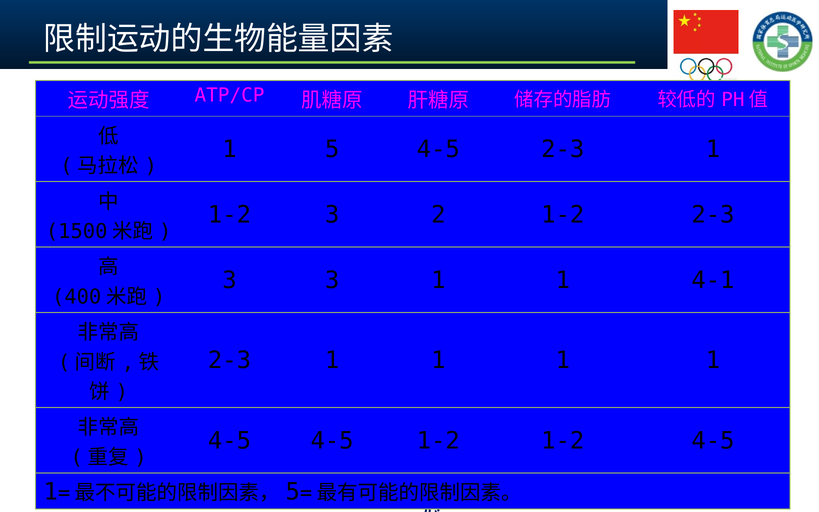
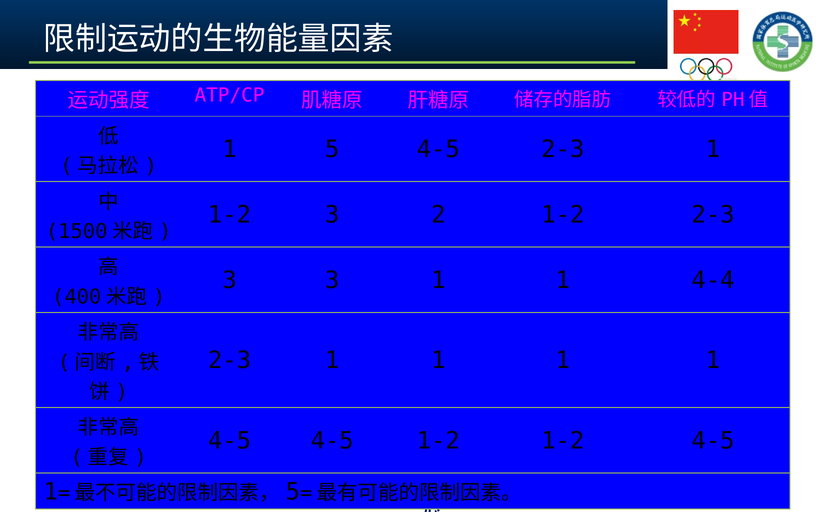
4-1: 4-1 -> 4-4 (713, 280)
